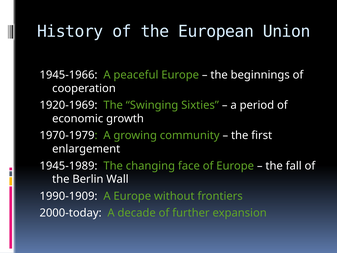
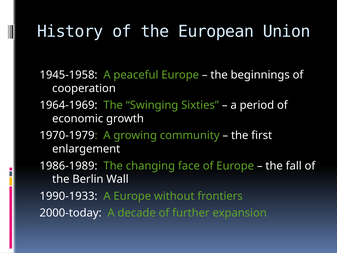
1945-1966: 1945-1966 -> 1945-1958 (69, 75)
1920-1969: 1920-1969 -> 1964-1969 (69, 105)
1945-1989: 1945-1989 -> 1986-1989 (69, 166)
1990-1909: 1990-1909 -> 1990-1933 (69, 196)
